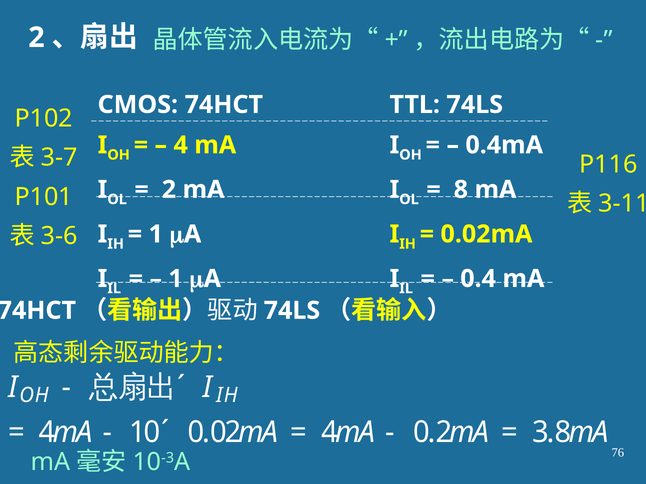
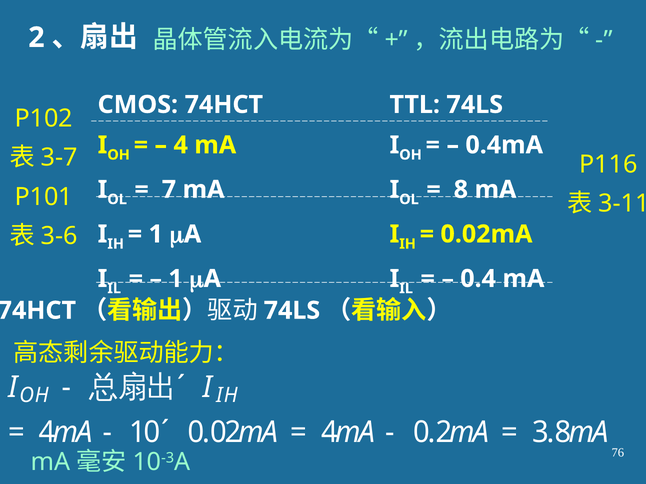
2: 2 -> 7 (169, 190)
